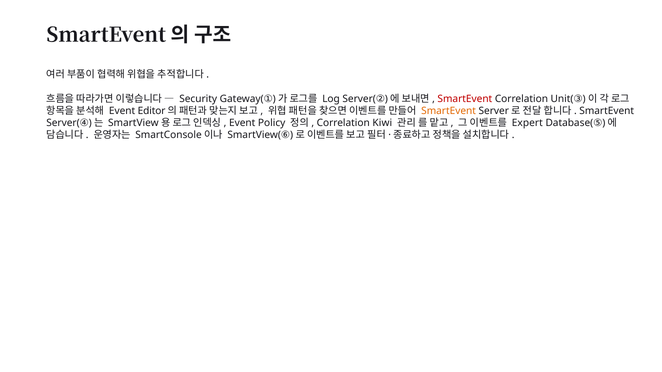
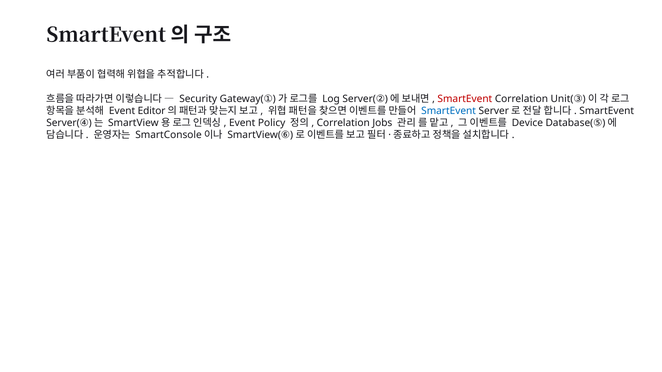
SmartEvent colour: orange -> blue (449, 111)
Kiwi: Kiwi -> Jobs (382, 123)
Expert: Expert -> Device (527, 123)
